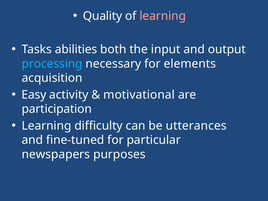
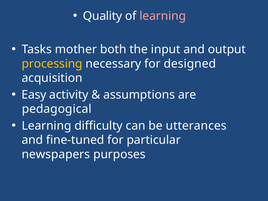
abilities: abilities -> mother (76, 49)
processing colour: light blue -> yellow (52, 64)
elements: elements -> designed (190, 64)
motivational: motivational -> assumptions (139, 95)
participation: participation -> pedagogical (57, 109)
